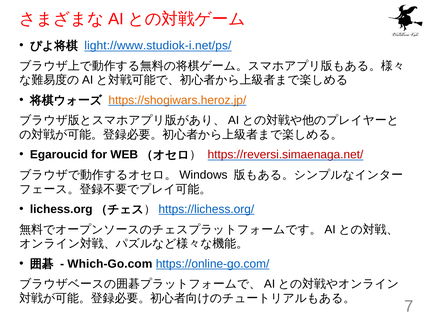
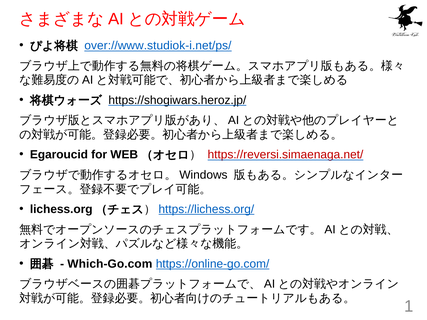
light://www.studiok-i.net/ps/: light://www.studiok-i.net/ps/ -> over://www.studiok-i.net/ps/ (158, 46)
https://shogiwars.heroz.jp/ colour: orange -> black (177, 100)
7: 7 -> 1 (409, 306)
